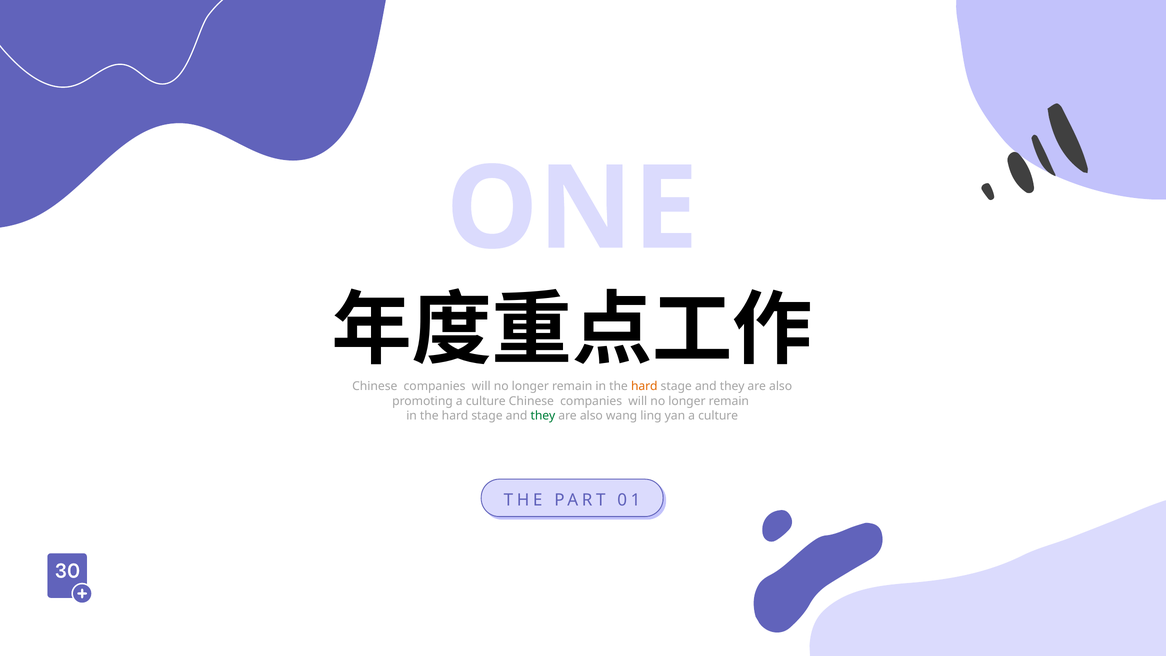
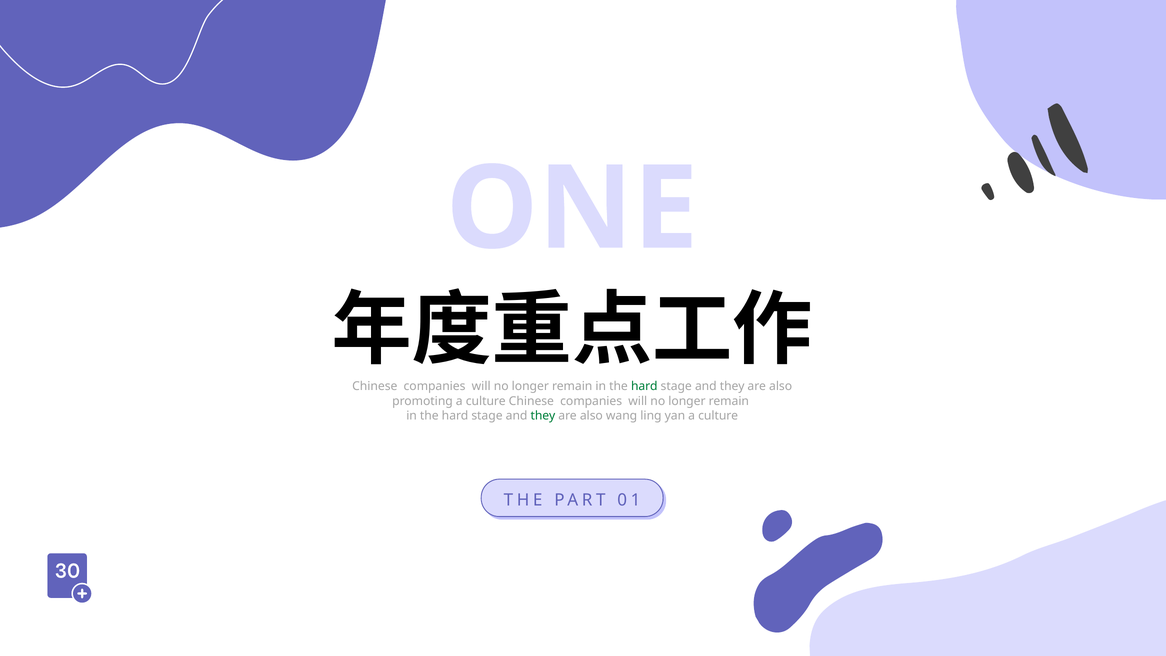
hard colour: orange -> green (644, 386)
